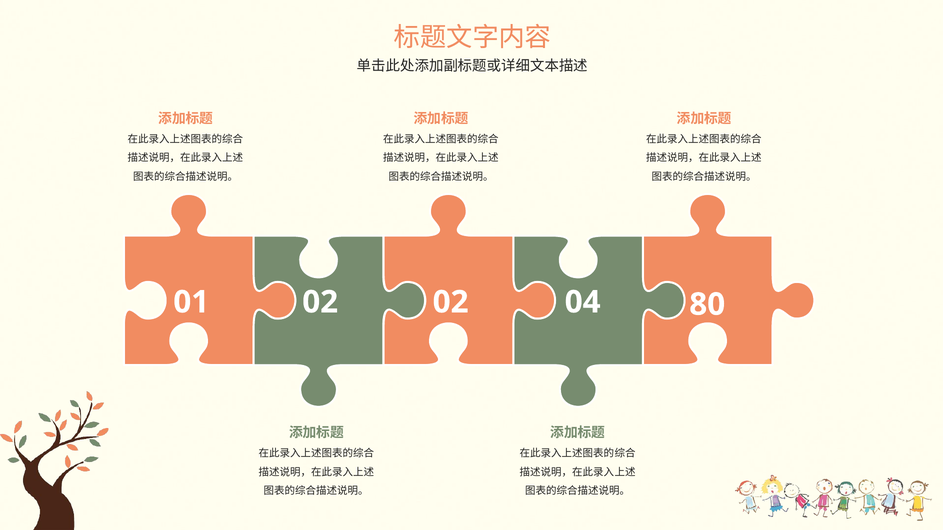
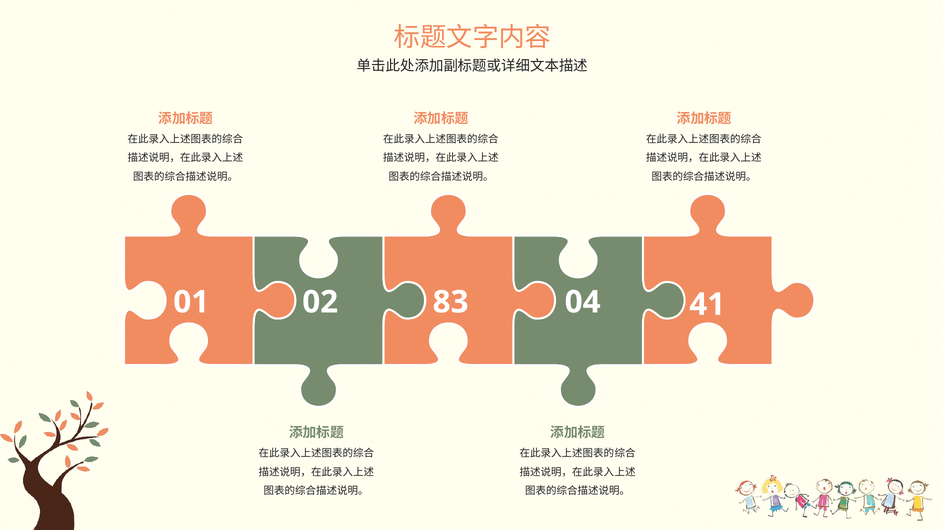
02 02: 02 -> 83 (451, 302)
80: 80 -> 41 (707, 305)
